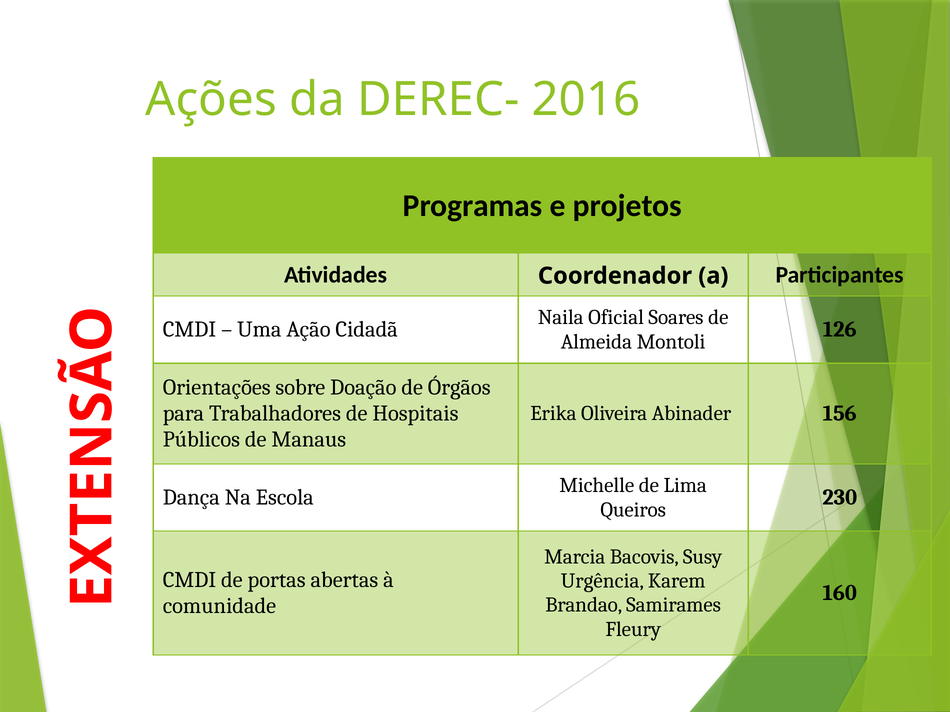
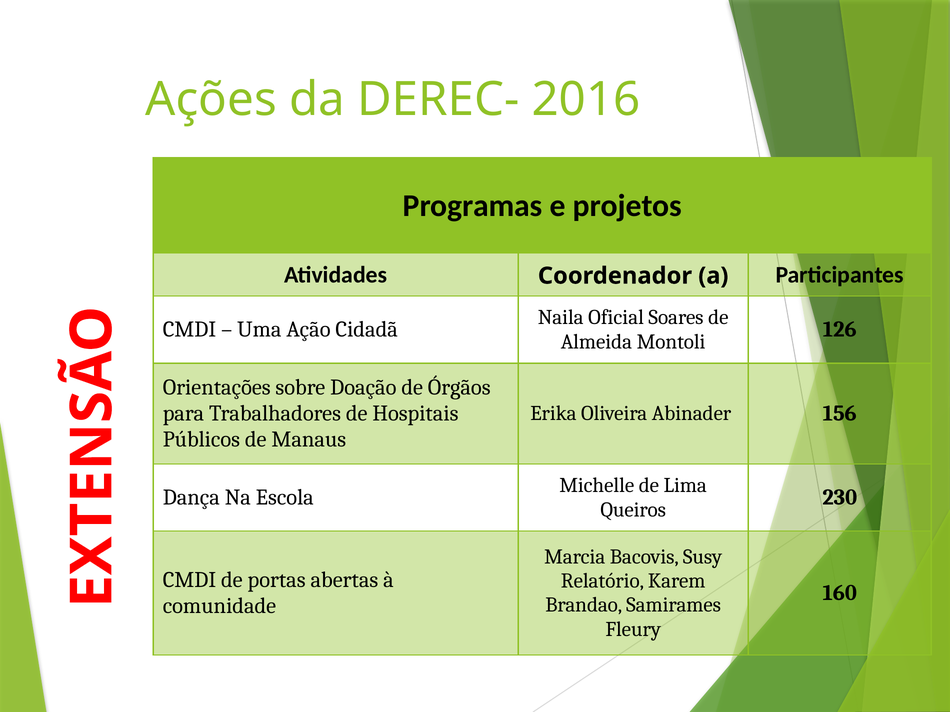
Urgência: Urgência -> Relatório (602, 581)
